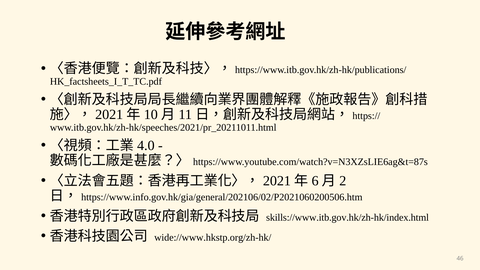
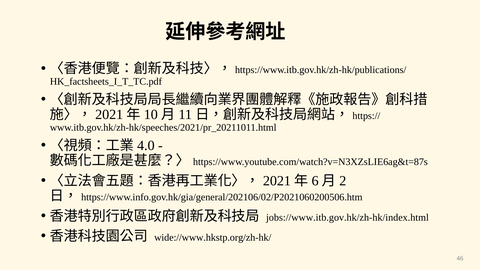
skills://www.itb.gov.hk/zh-hk/index.html: skills://www.itb.gov.hk/zh-hk/index.html -> jobs://www.itb.gov.hk/zh-hk/index.html (347, 217)
